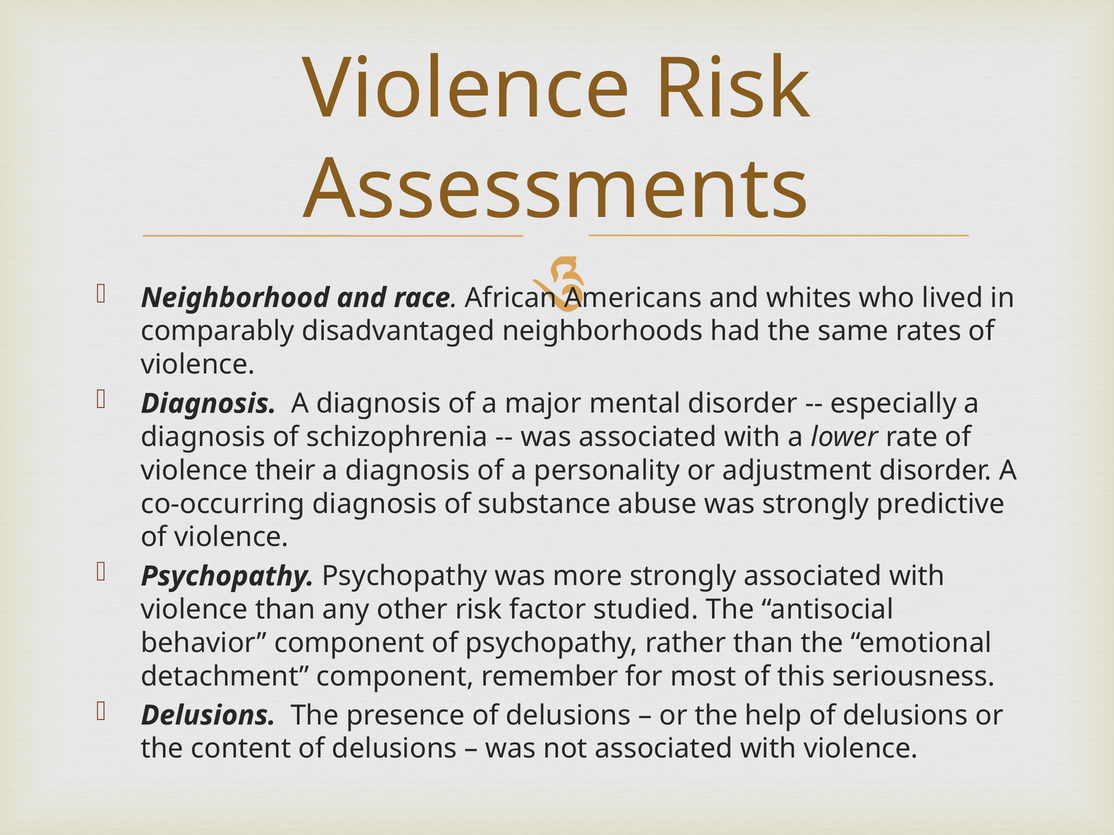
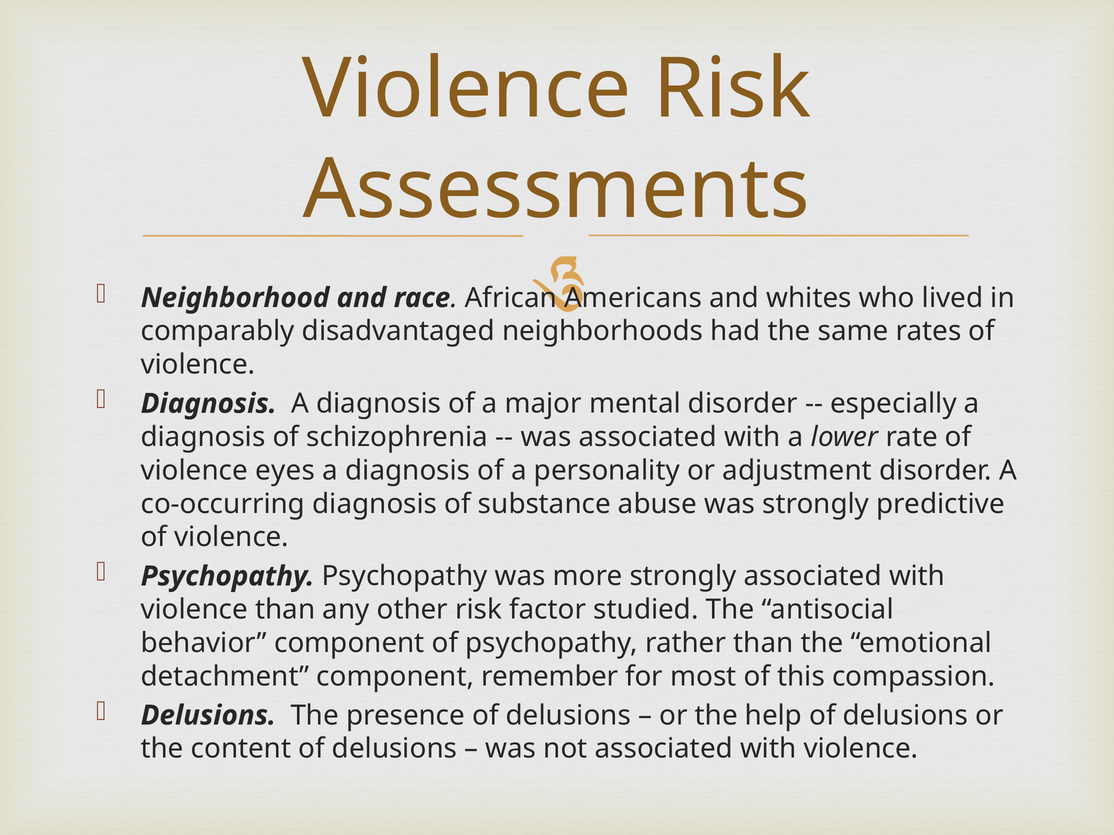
their: their -> eyes (285, 471)
seriousness: seriousness -> compassion (914, 677)
